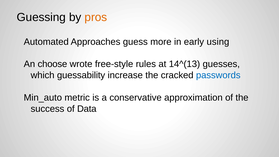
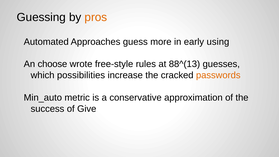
14^(13: 14^(13 -> 88^(13 (184, 64)
guessability: guessability -> possibilities (81, 75)
passwords colour: blue -> orange (218, 75)
Data: Data -> Give (87, 109)
